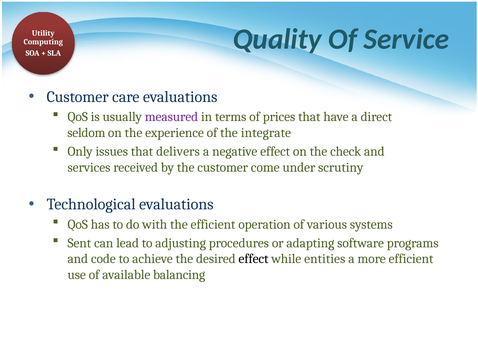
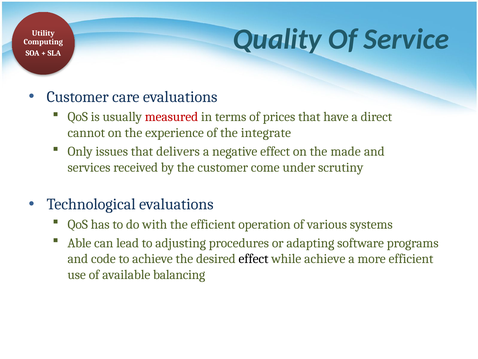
measured colour: purple -> red (171, 117)
seldom: seldom -> cannot (86, 133)
check: check -> made (346, 151)
Sent: Sent -> Able (79, 243)
while entities: entities -> achieve (325, 259)
